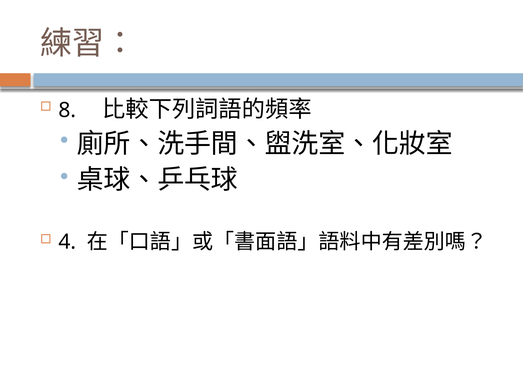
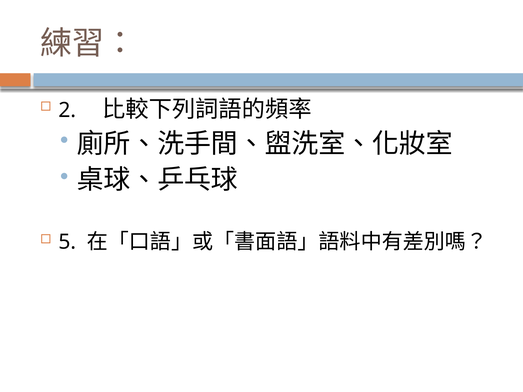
8: 8 -> 2 (67, 110)
4: 4 -> 5 (67, 242)
